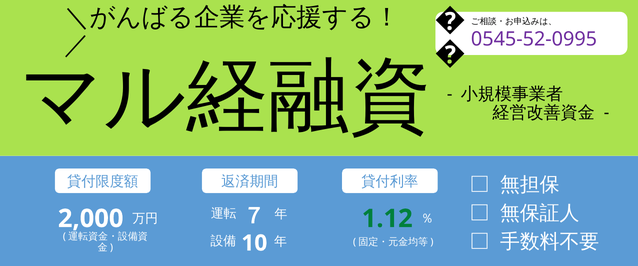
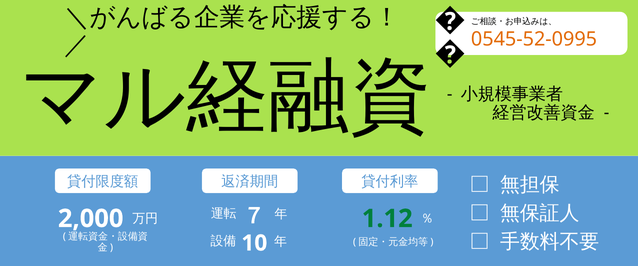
0545-52-0995 colour: purple -> orange (534, 39)
